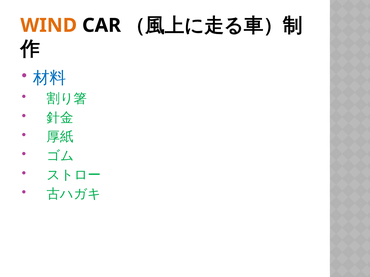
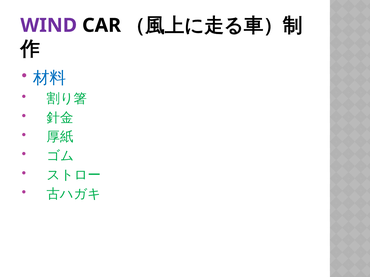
WIND colour: orange -> purple (49, 25)
